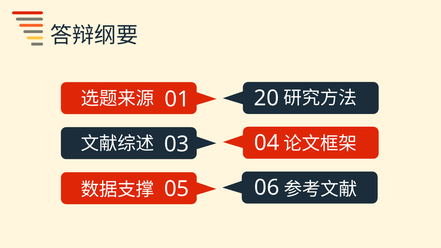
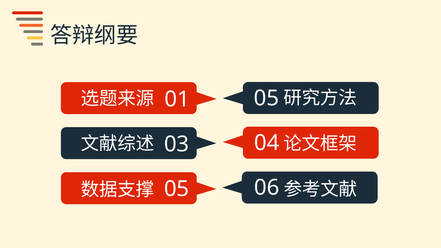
20: 20 -> 05 (266, 98)
